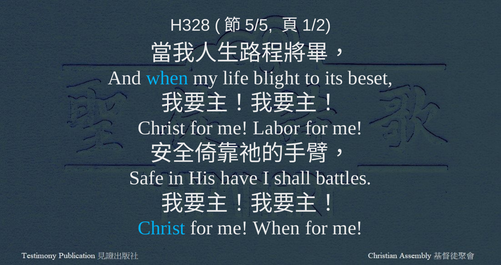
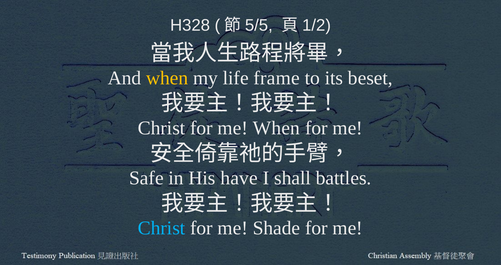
when colour: light blue -> yellow (167, 78)
blight: blight -> frame (277, 78)
me Labor: Labor -> When (276, 128)
me When: When -> Shade (277, 229)
